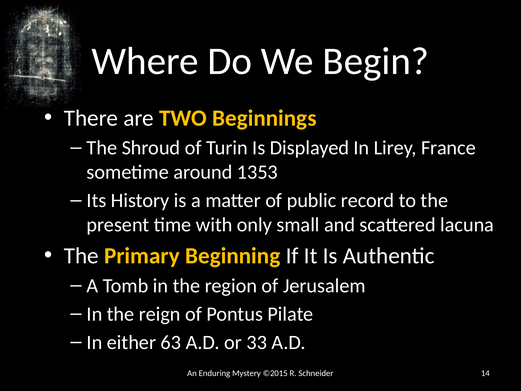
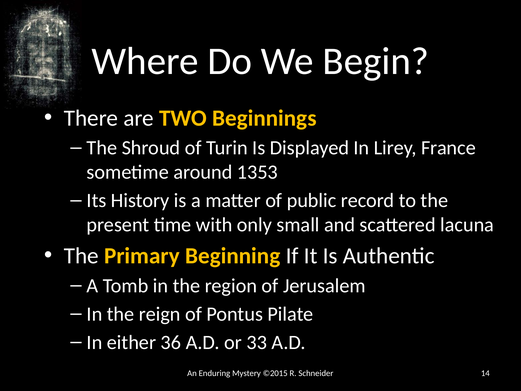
63: 63 -> 36 (171, 342)
